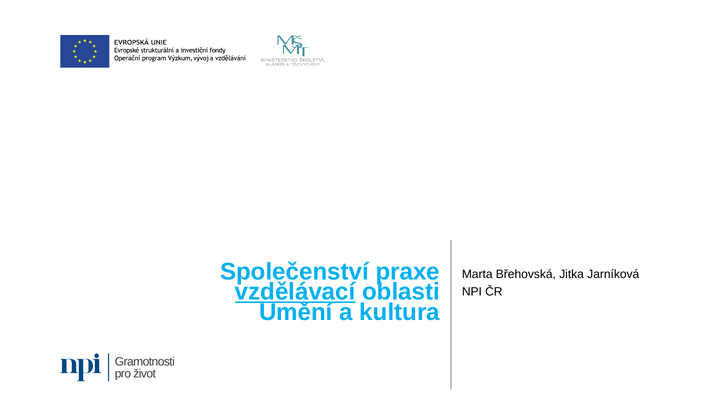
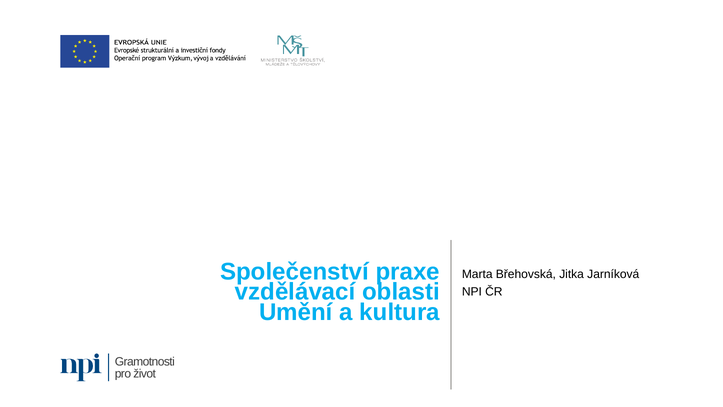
vzdělávací underline: present -> none (295, 292)
